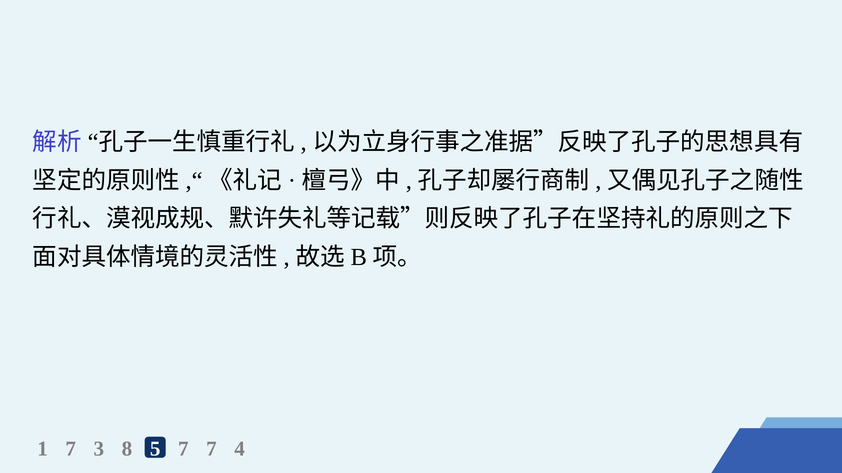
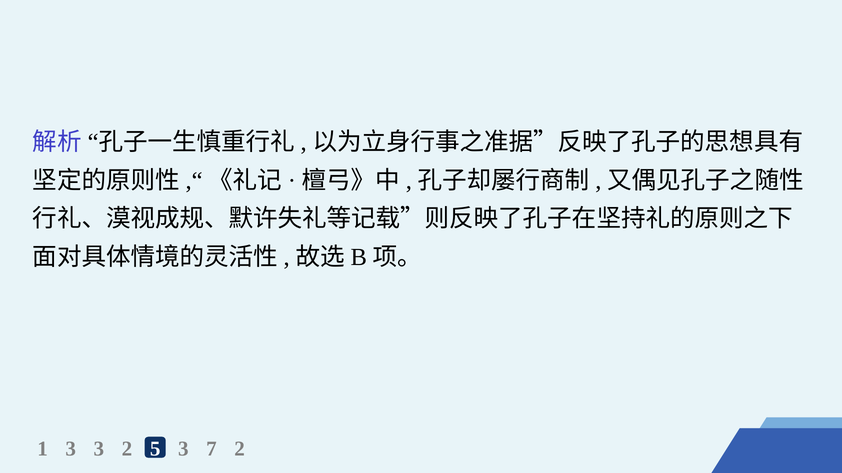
1 7: 7 -> 3 (71, 449)
3 8: 8 -> 2 (127, 449)
5 7: 7 -> 3 (183, 449)
7 4: 4 -> 2 (240, 449)
